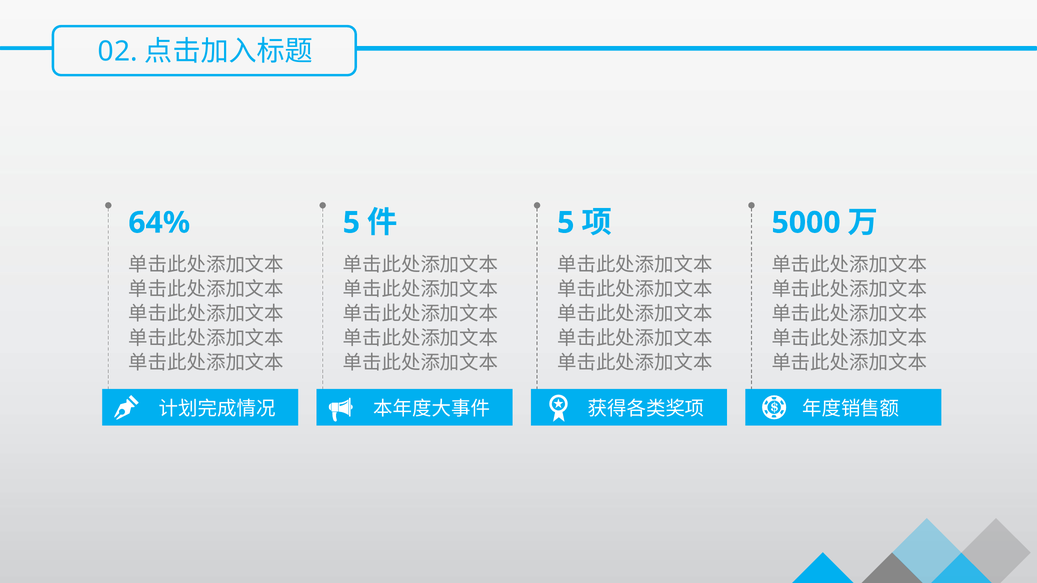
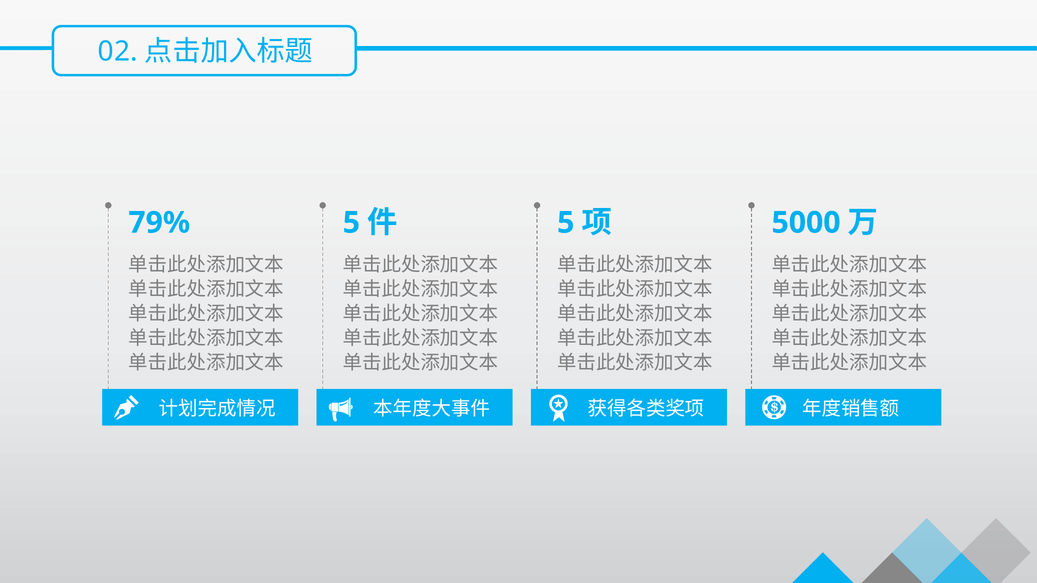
64%: 64% -> 79% (159, 223)
